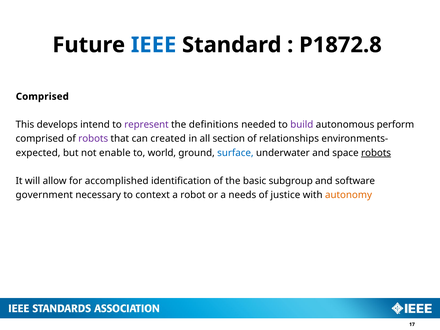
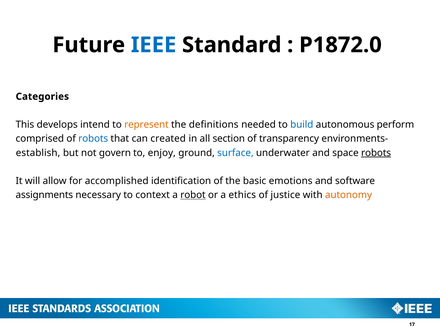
P1872.8: P1872.8 -> P1872.0 (340, 45)
Comprised: Comprised -> Categories (42, 97)
represent colour: purple -> orange (146, 125)
build colour: purple -> blue (302, 125)
robots colour: purple -> blue (93, 139)
relationships: relationships -> transparency (289, 139)
expected: expected -> establish (38, 153)
enable: enable -> govern (115, 153)
world: world -> enjoy (162, 153)
subgroup: subgroup -> emotions (291, 181)
government: government -> assignments (44, 195)
robot underline: none -> present (193, 195)
needs: needs -> ethics (242, 195)
